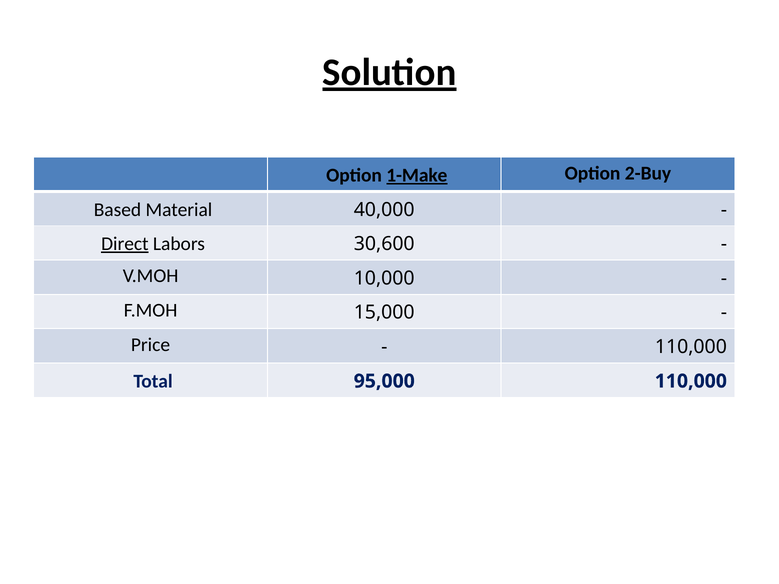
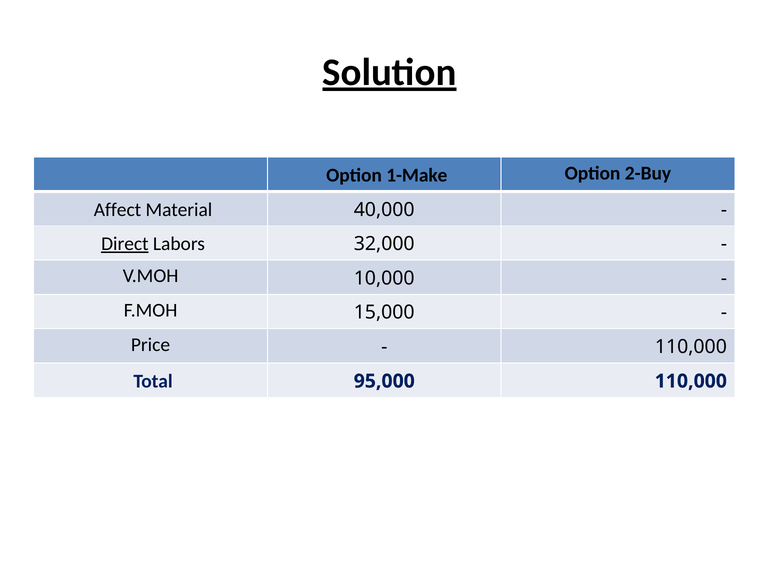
1-Make underline: present -> none (417, 175)
Based: Based -> Affect (117, 210)
30,600: 30,600 -> 32,000 (384, 244)
